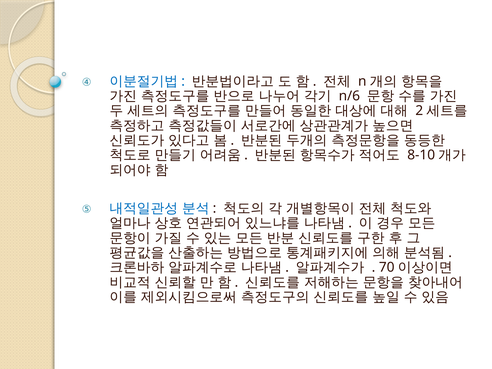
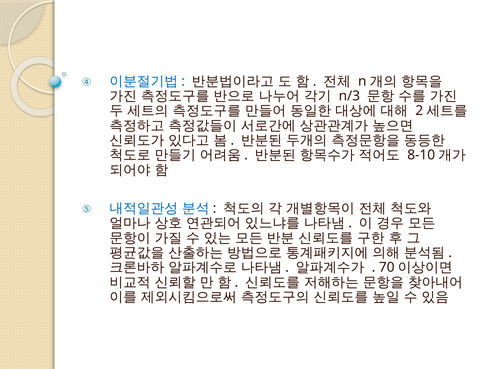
n/6: n/6 -> n/3 (349, 96)
